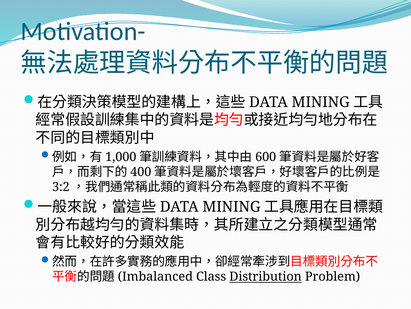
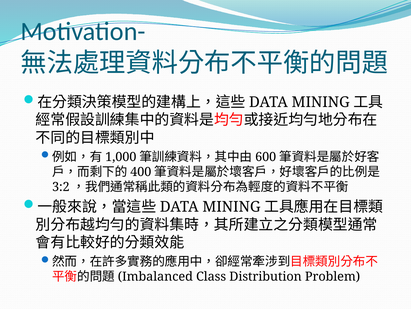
Distribution underline: present -> none (266, 276)
